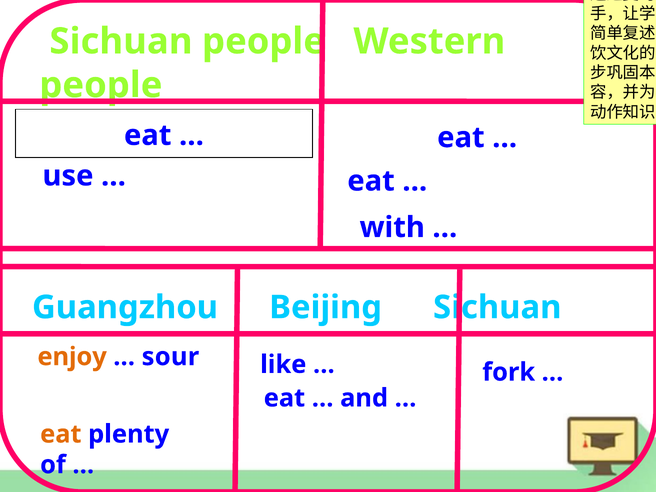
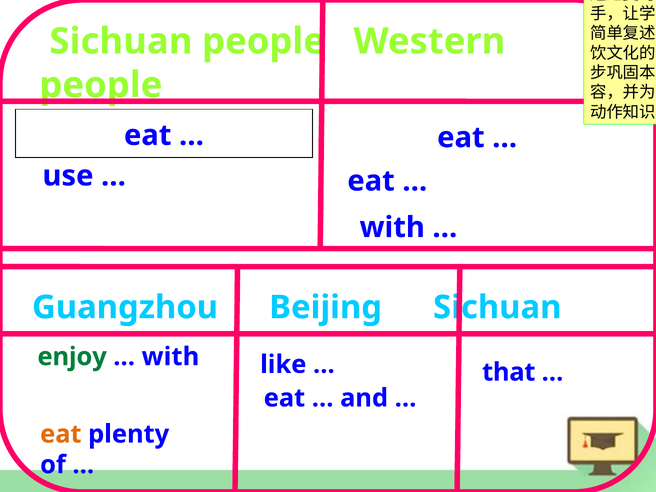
enjoy colour: orange -> green (72, 357)
sour: sour -> with (170, 357)
fork: fork -> that (509, 372)
